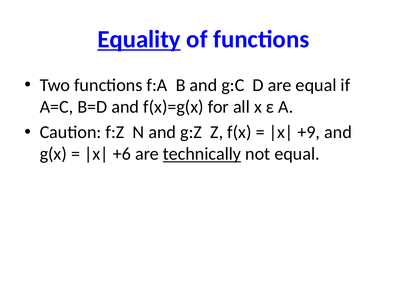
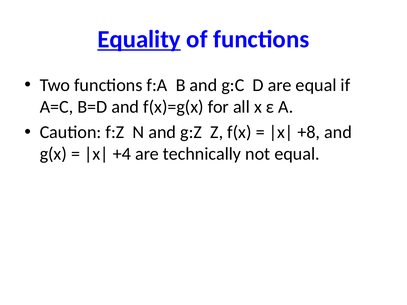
+9: +9 -> +8 (309, 132)
+6: +6 -> +4 (122, 154)
technically underline: present -> none (202, 154)
